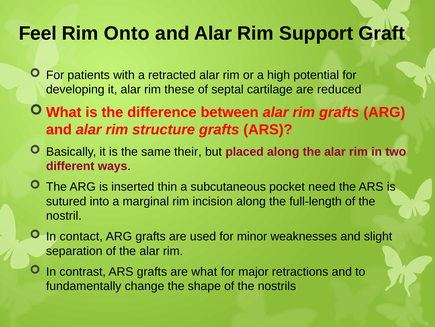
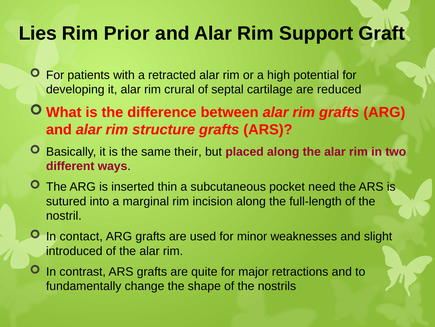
Feel: Feel -> Lies (38, 33)
Onto: Onto -> Prior (127, 33)
these: these -> crural (179, 89)
separation: separation -> introduced (74, 251)
what: what -> quite (204, 271)
